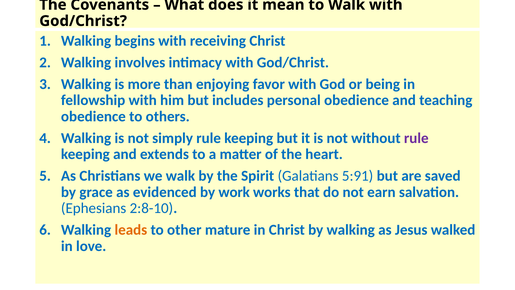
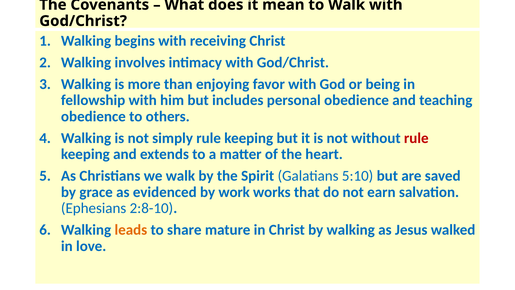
rule colour: purple -> red (416, 138)
5:91: 5:91 -> 5:10 (358, 176)
other: other -> share (184, 230)
